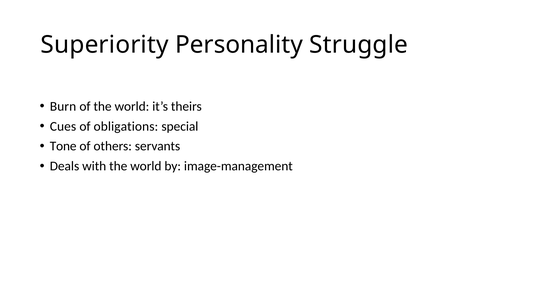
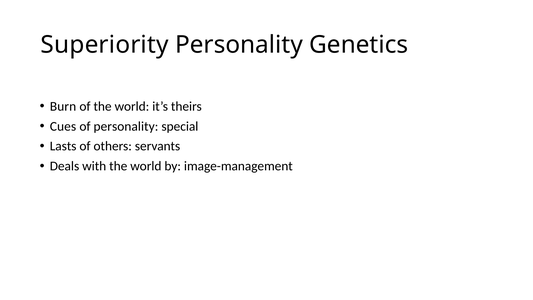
Struggle: Struggle -> Genetics (359, 45)
of obligations: obligations -> personality (126, 126)
Tone: Tone -> Lasts (63, 146)
